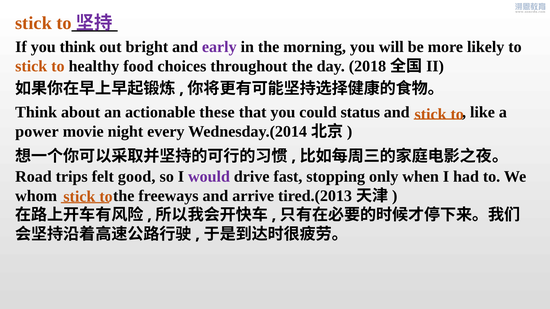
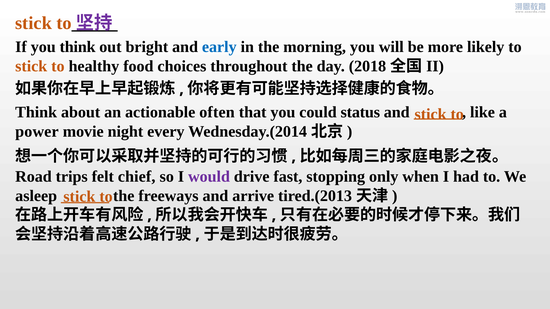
early colour: purple -> blue (219, 47)
these: these -> often (217, 112)
good: good -> chief (137, 177)
whom: whom -> asleep (36, 196)
